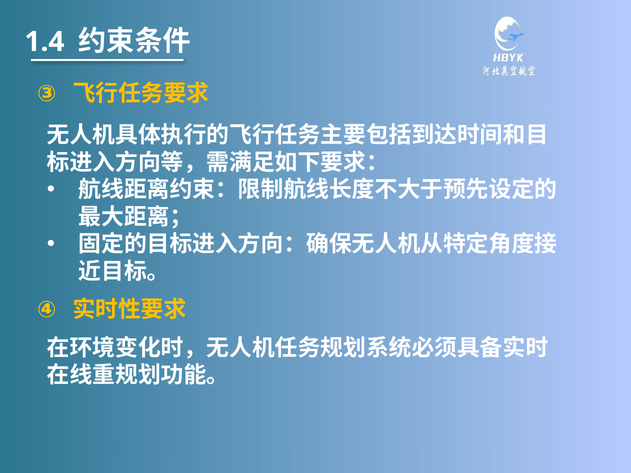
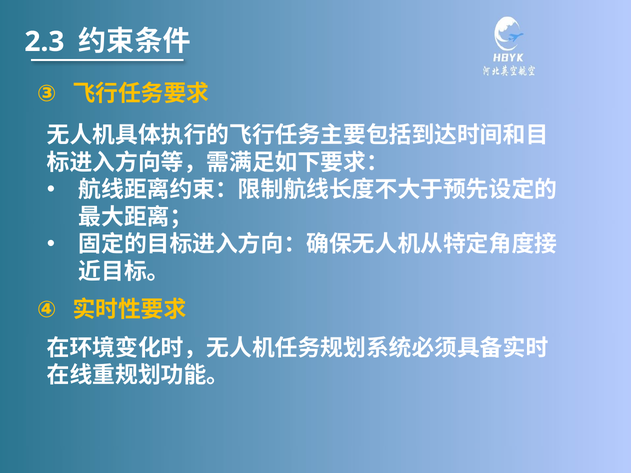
1.4: 1.4 -> 2.3 (44, 42)
